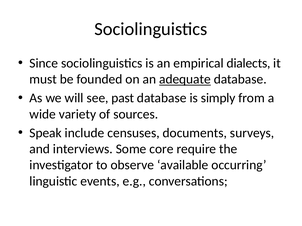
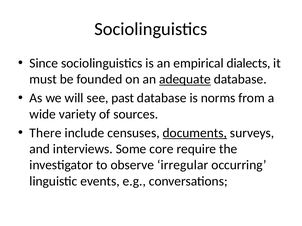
simply: simply -> norms (218, 98)
Speak: Speak -> There (45, 133)
documents underline: none -> present (195, 133)
available: available -> irregular (183, 165)
